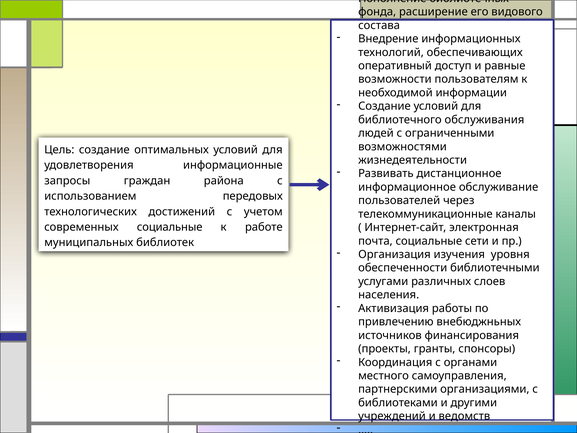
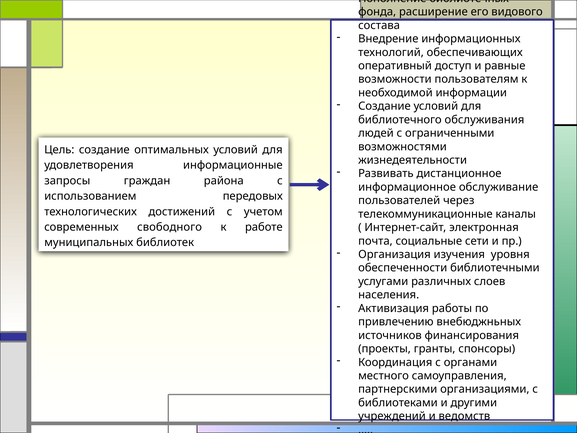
современных социальные: социальные -> свободного (170, 227)
